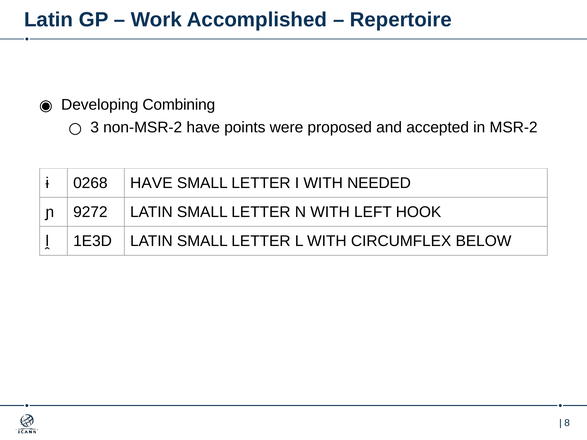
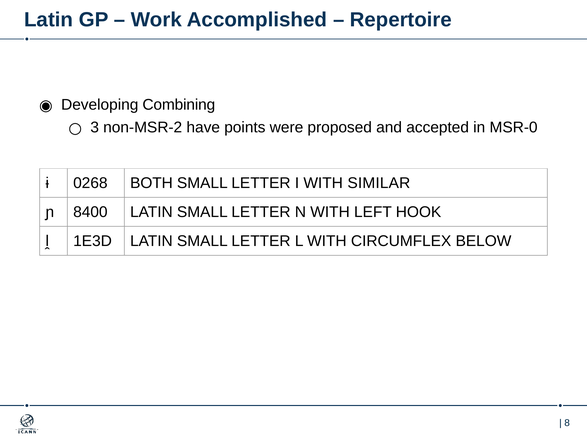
MSR-2: MSR-2 -> MSR-0 (514, 127)
0268 HAVE: HAVE -> BOTH (151, 183)
NEEDED: NEEDED -> SIMILAR (379, 183)
9272: 9272 -> 8400 (90, 212)
